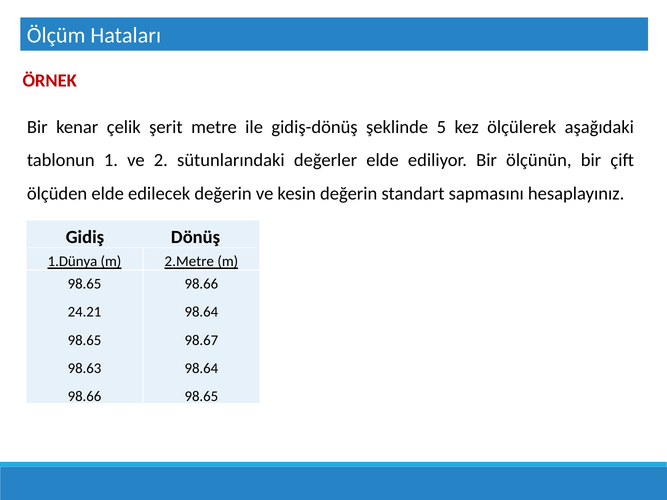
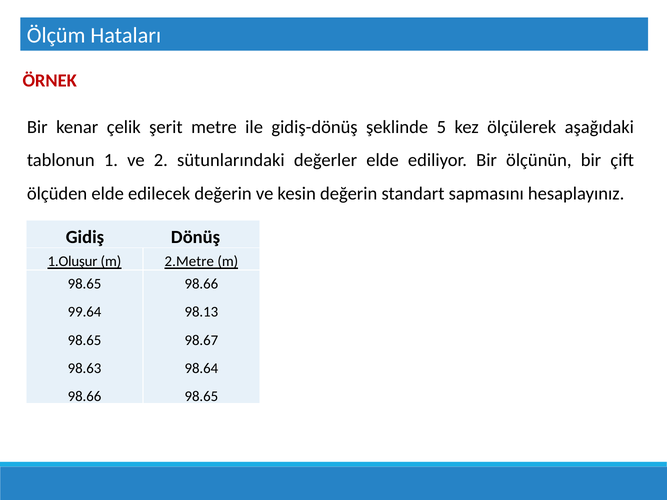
1.Dünya: 1.Dünya -> 1.Oluşur (73, 262)
24.21: 24.21 -> 99.64 (85, 312)
98.64: 98.64 -> 98.13 (201, 312)
